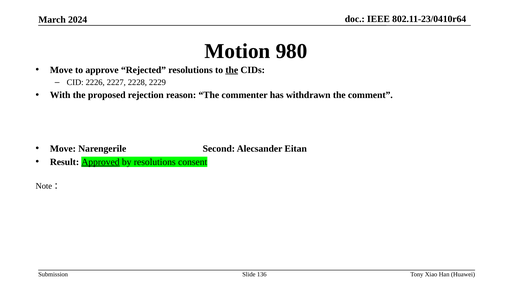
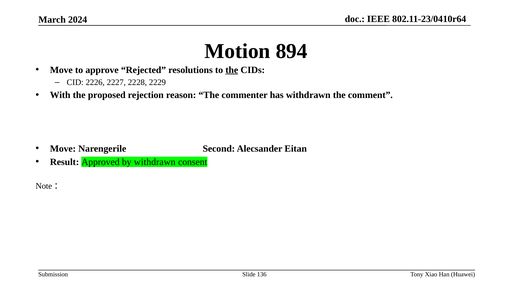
980: 980 -> 894 (292, 51)
Approved underline: present -> none (101, 162)
by resolutions: resolutions -> withdrawn (155, 162)
